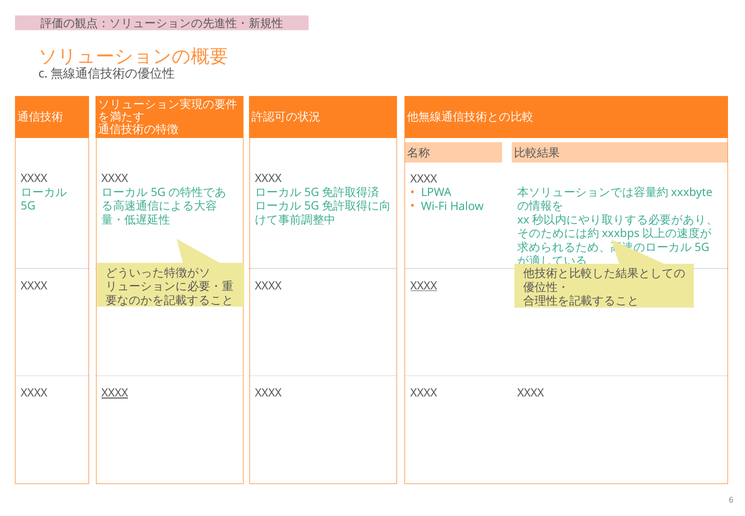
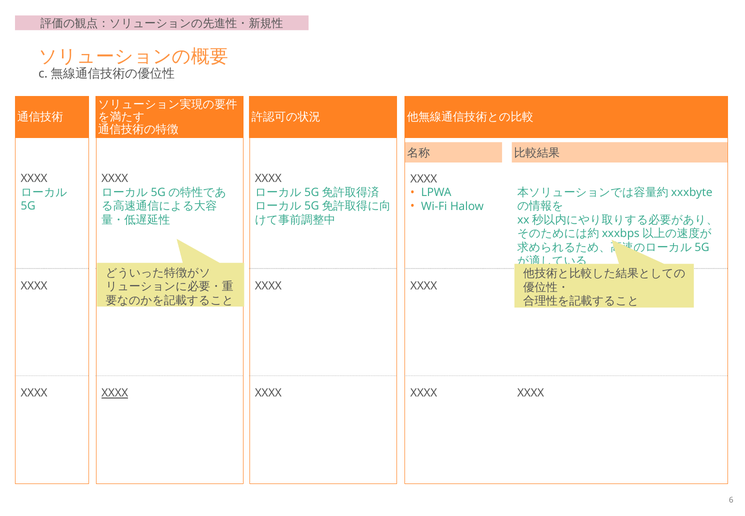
XXXX underline: present -> none (424, 286)
